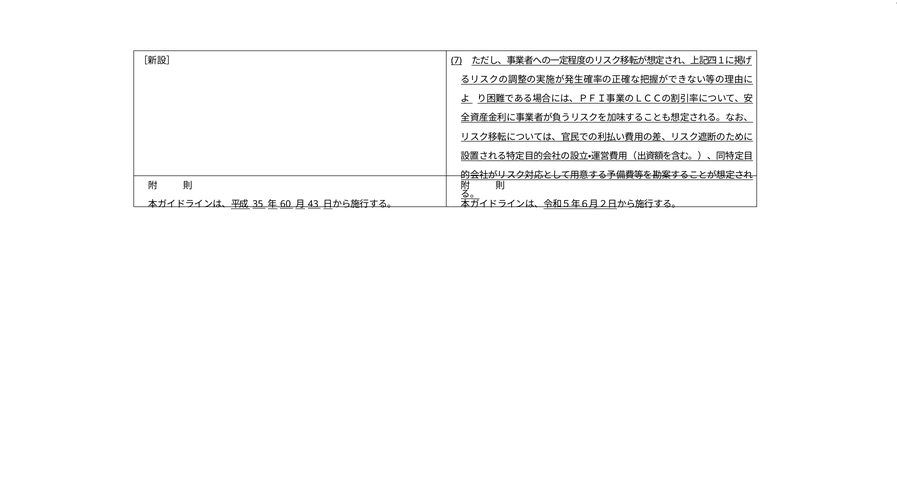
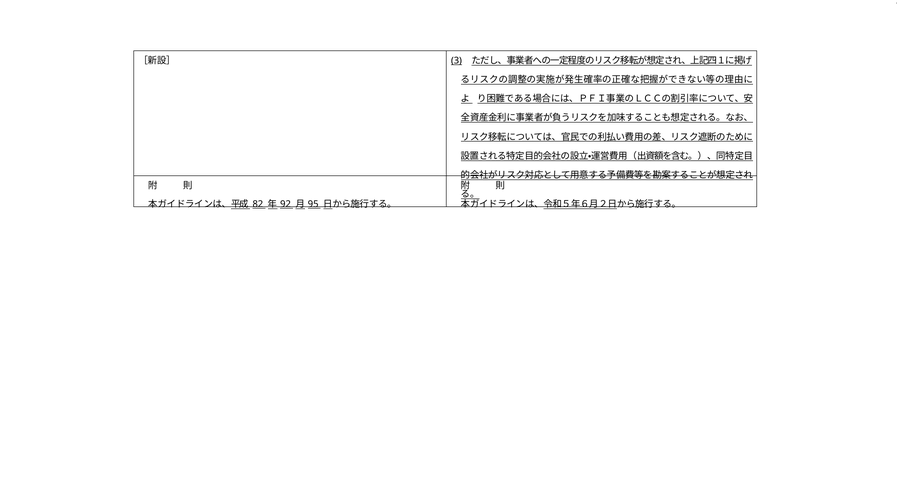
7: 7 -> 3 (456, 61)
35: 35 -> 82 (258, 204)
60: 60 -> 92 (286, 204)
43: 43 -> 95 (313, 204)
